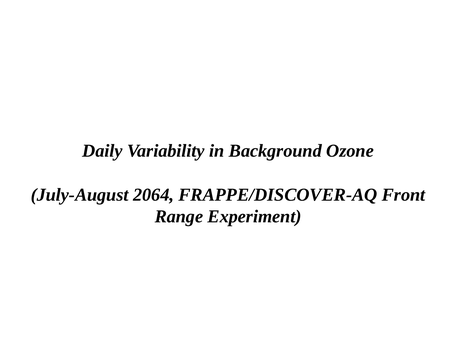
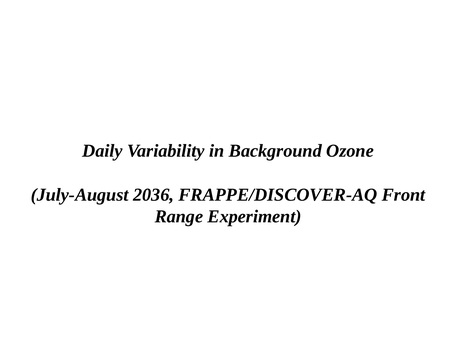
2064: 2064 -> 2036 (154, 195)
